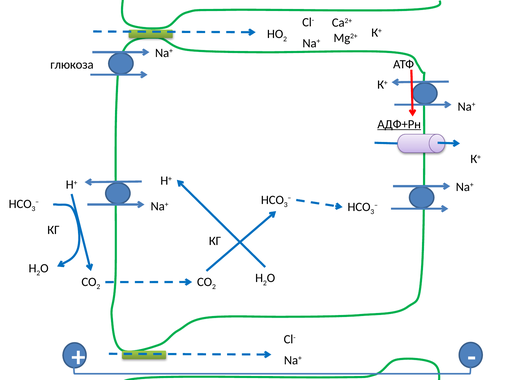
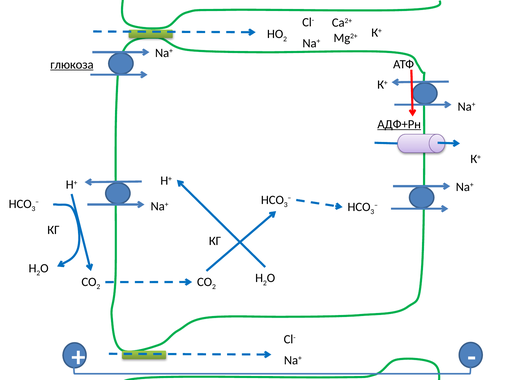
глюкоза underline: none -> present (72, 65)
